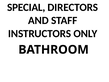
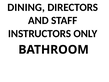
SPECIAL: SPECIAL -> DINING (26, 7)
